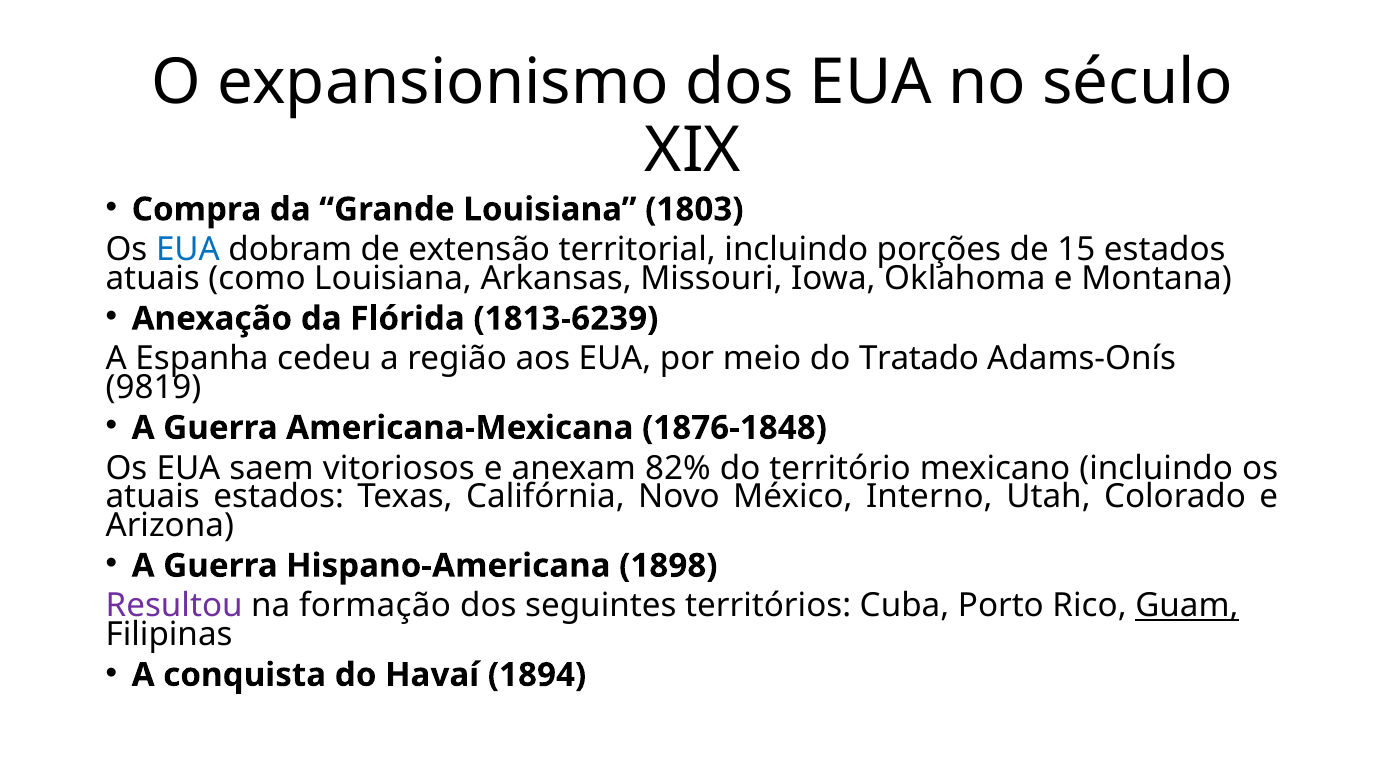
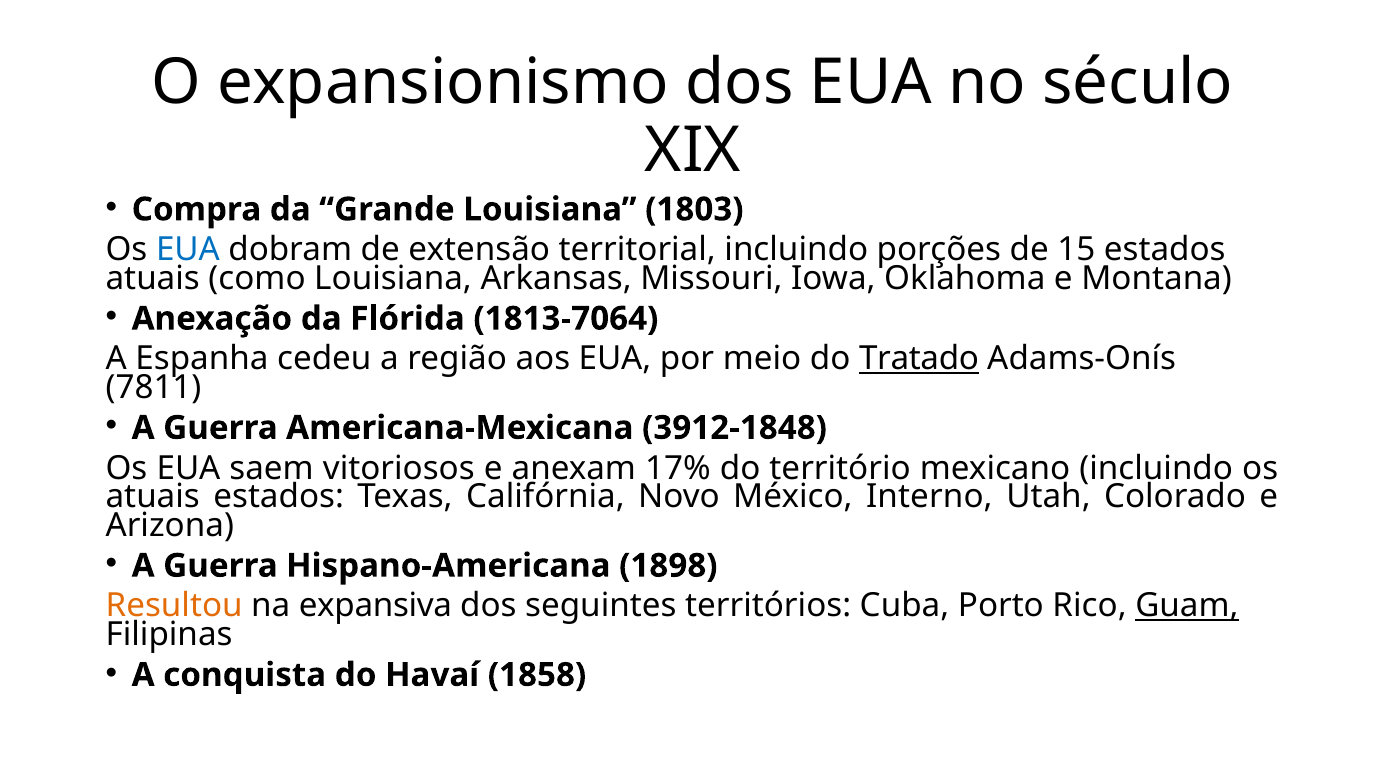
1813-6239: 1813-6239 -> 1813-7064 (566, 318)
Tratado underline: none -> present (919, 359)
9819: 9819 -> 7811 (154, 387)
1876-1848: 1876-1848 -> 3912-1848 (735, 428)
82%: 82% -> 17% (678, 468)
Resultou colour: purple -> orange (174, 606)
formação: formação -> expansiva (375, 606)
1894: 1894 -> 1858 (537, 675)
